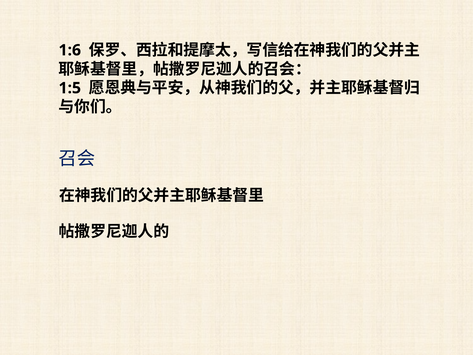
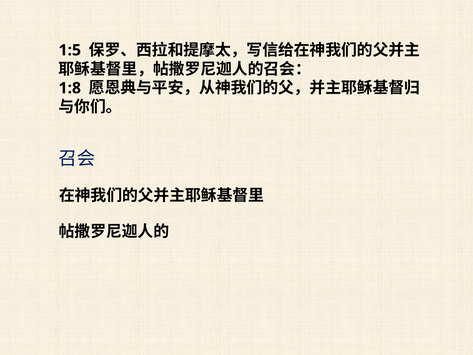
1:6: 1:6 -> 1:5 (70, 50)
1:5: 1:5 -> 1:8 (70, 88)
